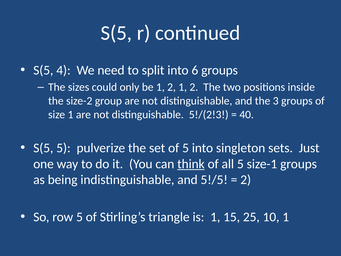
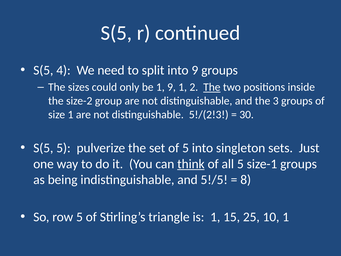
into 6: 6 -> 9 (195, 70)
be 1 2: 2 -> 9 (172, 87)
The underline: none -> present (212, 87)
40: 40 -> 30 (247, 114)
2: 2 -> 8 (246, 180)
